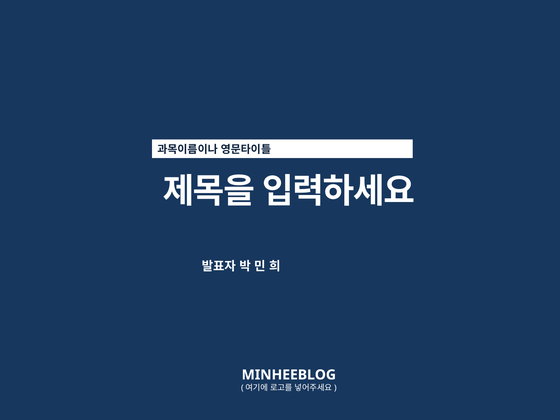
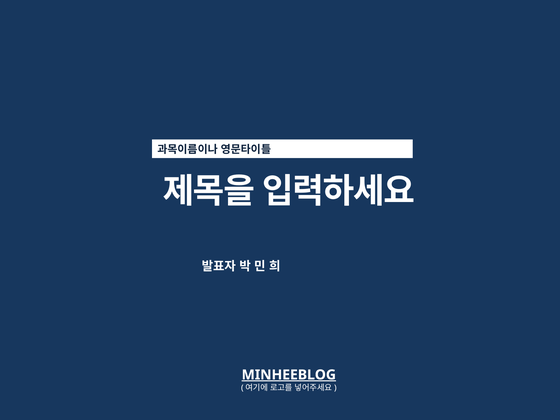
MINHEEBLOG underline: none -> present (289, 375)
